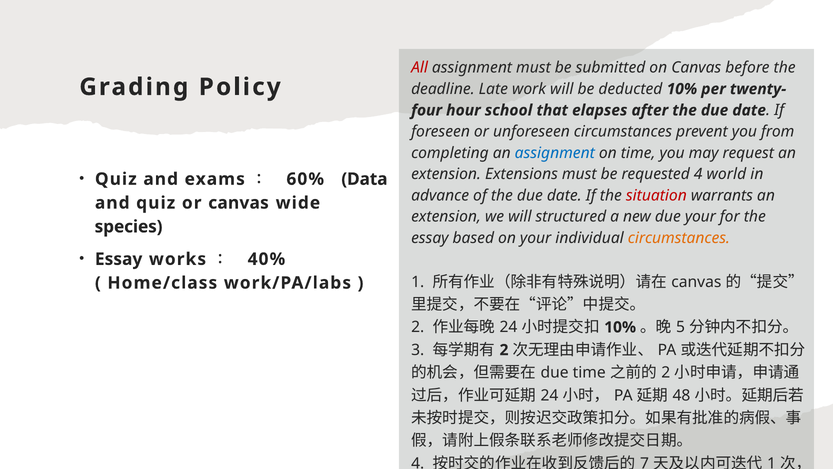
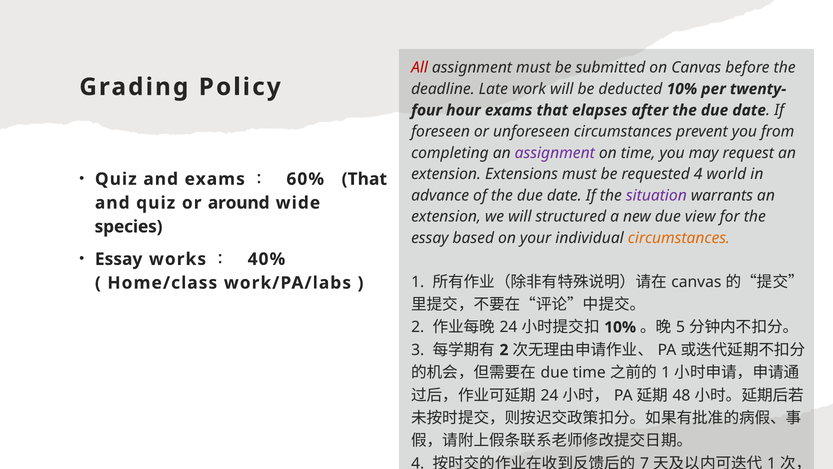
hour school: school -> exams (509, 110)
assignment colour: blue -> purple (555, 153)
60% Data: Data -> That (364, 179)
situation colour: red -> purple (656, 195)
or canvas: canvas -> around (239, 203)
due your: your -> view (700, 216)
2: 2 -> 1 (666, 372)
